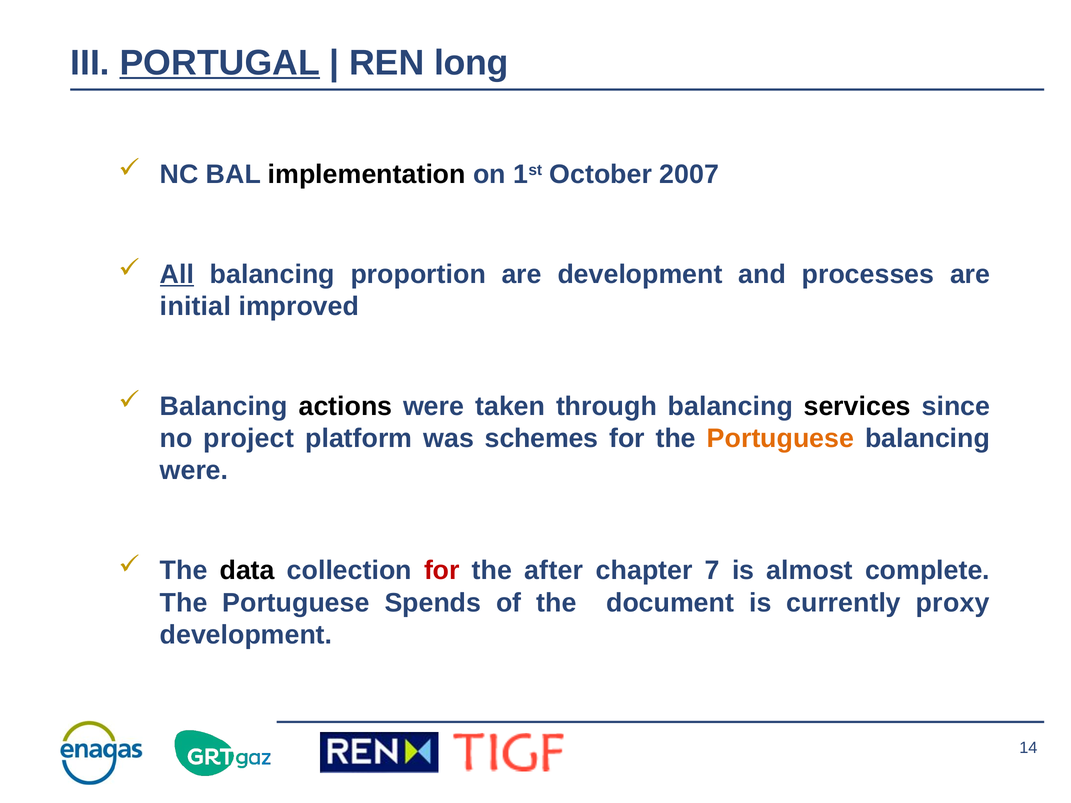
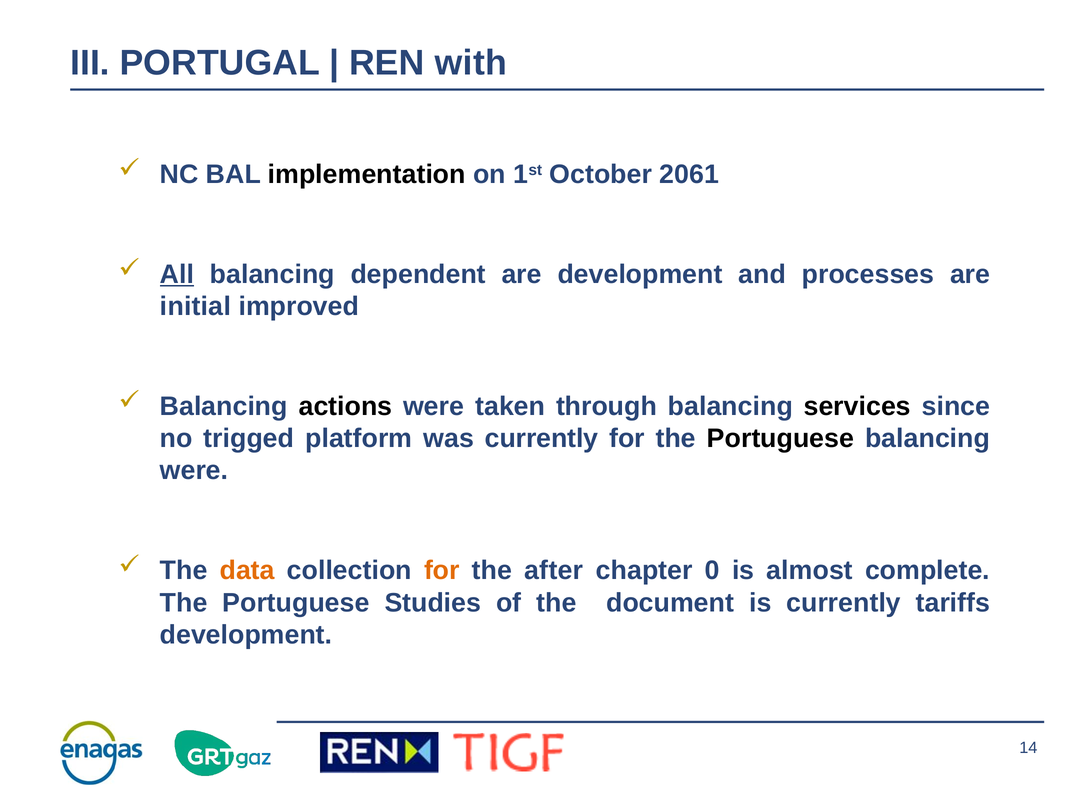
PORTUGAL underline: present -> none (220, 63)
long: long -> with (471, 63)
2007: 2007 -> 2061 (689, 174)
proportion: proportion -> dependent (418, 274)
project: project -> trigged (249, 439)
was schemes: schemes -> currently (542, 439)
Portuguese colour: orange -> black (781, 439)
data colour: black -> orange (247, 571)
for colour: red -> orange (442, 571)
7: 7 -> 0 (712, 571)
Spends: Spends -> Studies (433, 603)
proxy: proxy -> tariffs (953, 603)
